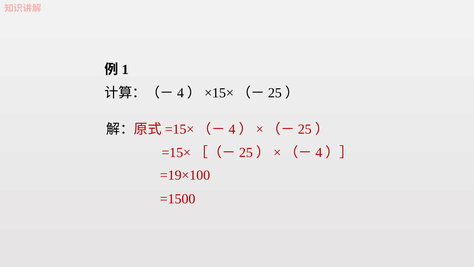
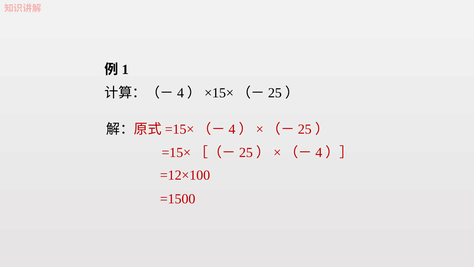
=19×100: =19×100 -> =12×100 (185, 175)
